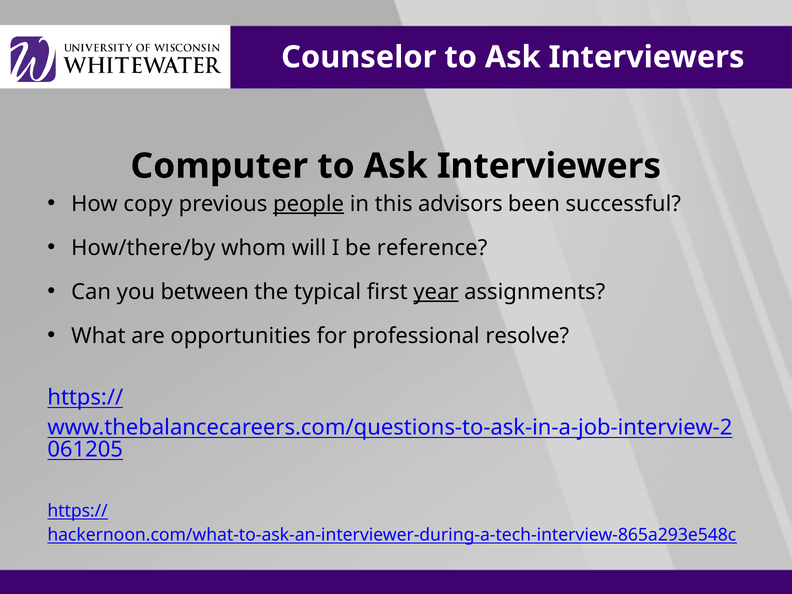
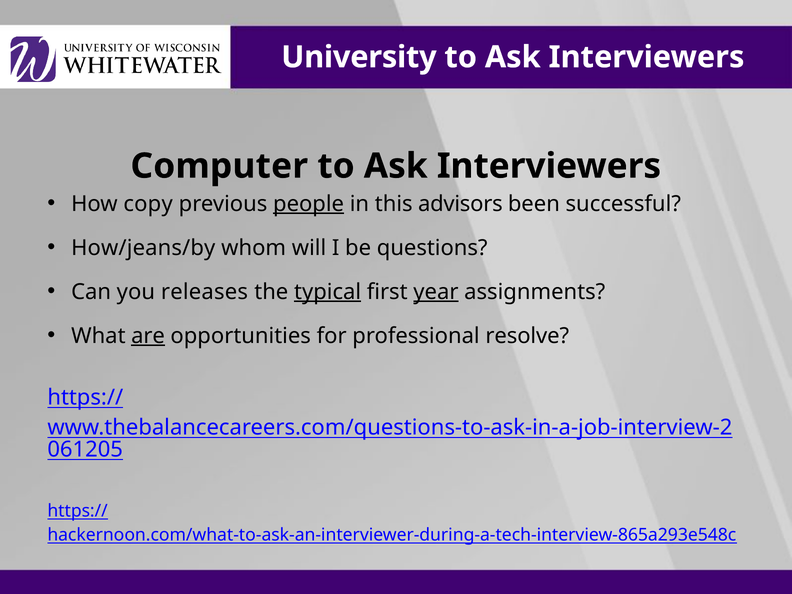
Counselor: Counselor -> University (359, 57)
How/there/by: How/there/by -> How/jeans/by (143, 248)
reference: reference -> questions (432, 248)
between: between -> releases (204, 292)
typical underline: none -> present (328, 292)
are underline: none -> present (148, 336)
